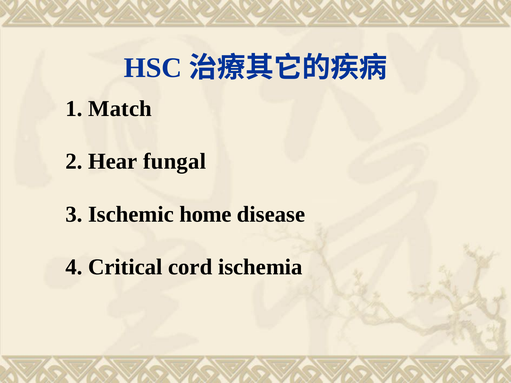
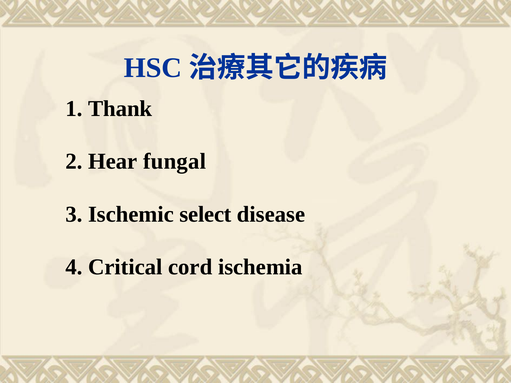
Match: Match -> Thank (120, 109)
home: home -> select (206, 214)
